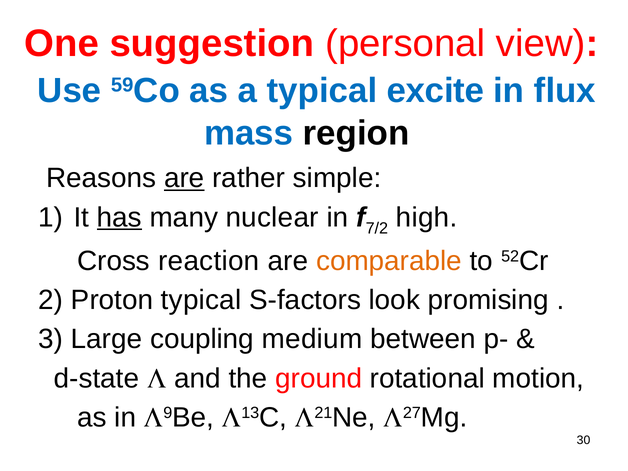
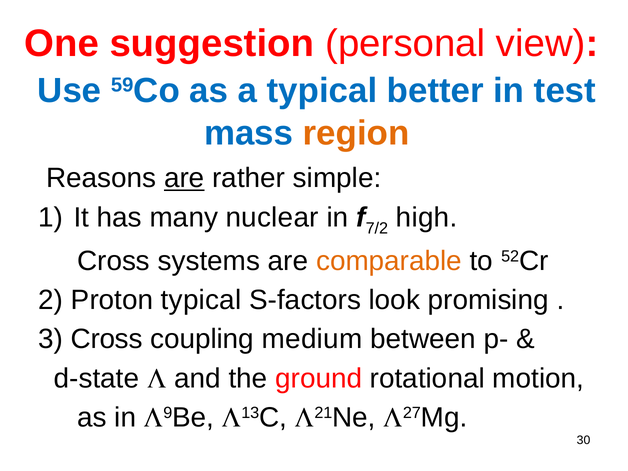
excite: excite -> better (435, 91)
flux: flux -> test (565, 91)
region colour: black -> orange (356, 133)
has underline: present -> none (119, 217)
reaction: reaction -> systems (209, 261)
3 Large: Large -> Cross (107, 339)
